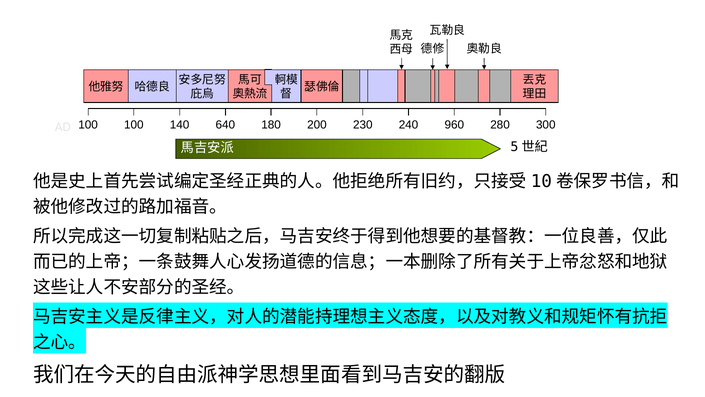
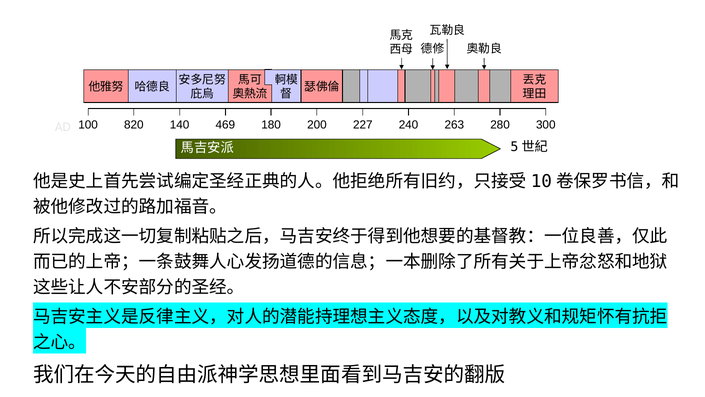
100 100: 100 -> 820 (134, 125)
640: 640 -> 469 (225, 125)
230: 230 -> 227 (363, 125)
960: 960 -> 263 (454, 125)
